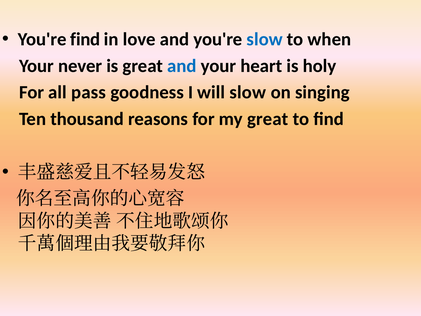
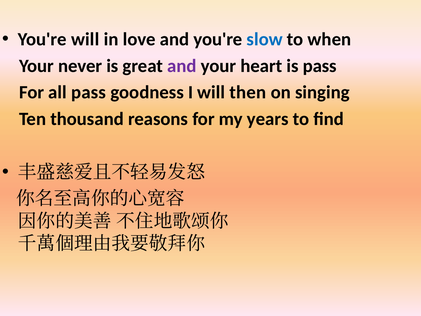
You're find: find -> will (85, 39)
and colour: blue -> purple (182, 66)
is holy: holy -> pass (320, 66)
will slow: slow -> then (248, 92)
my great: great -> years (268, 119)
